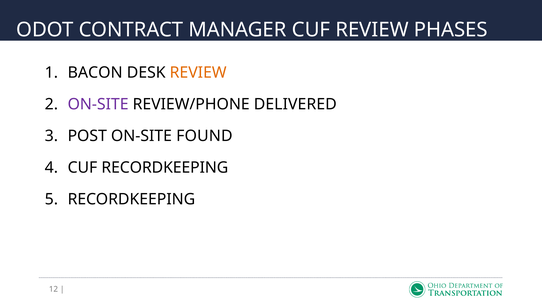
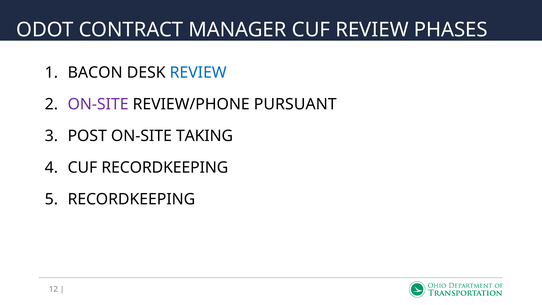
REVIEW colour: orange -> blue (198, 73)
DELIVERED: DELIVERED -> PURSUANT (295, 104)
FOUND: FOUND -> TAKING (205, 136)
